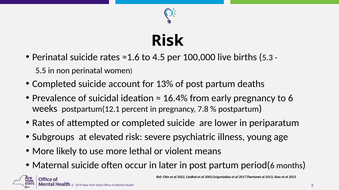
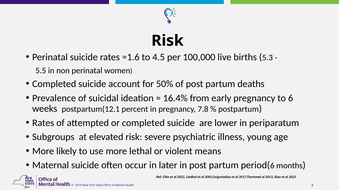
13%: 13% -> 50% (165, 84)
